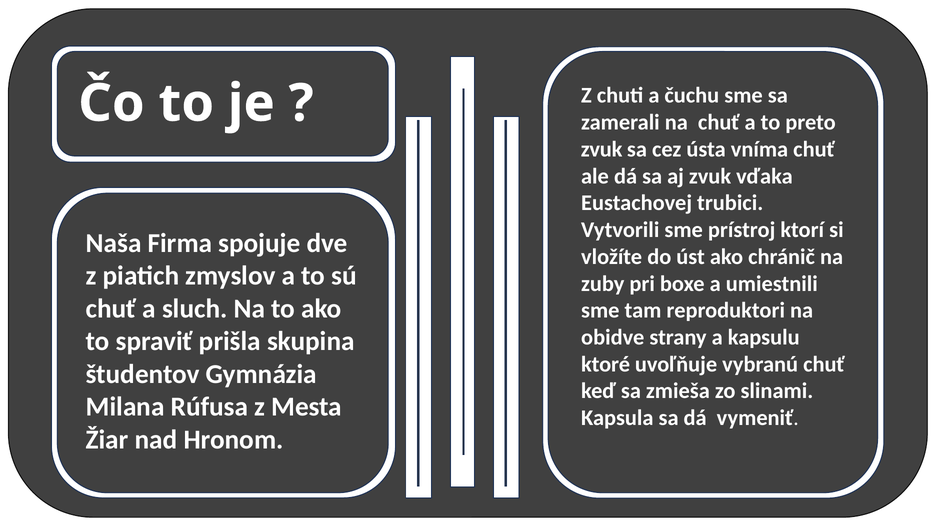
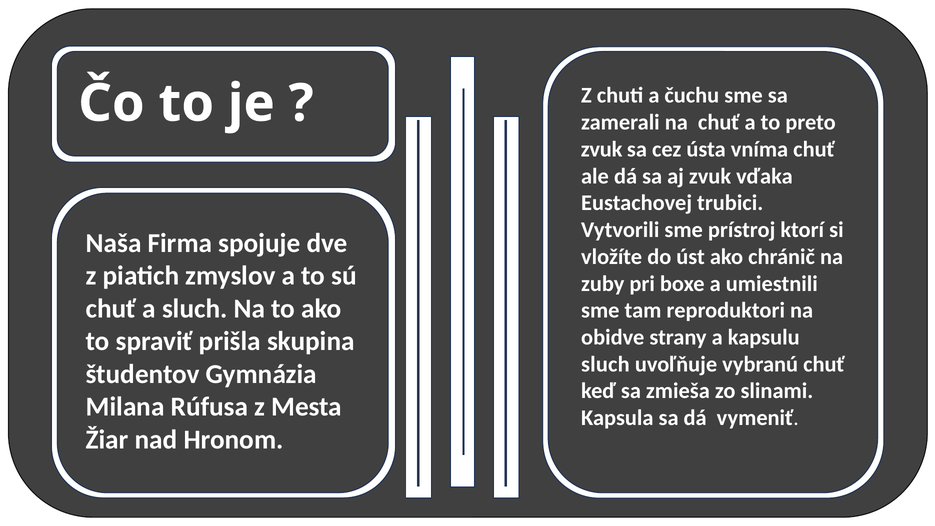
ktoré: ktoré -> sluch (605, 364)
